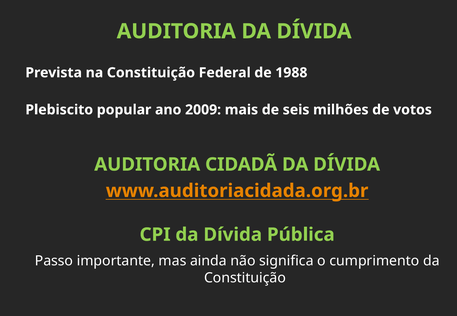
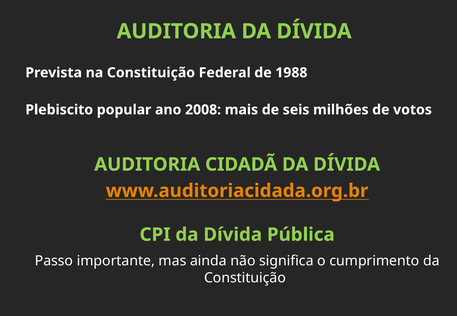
2009: 2009 -> 2008 (203, 110)
